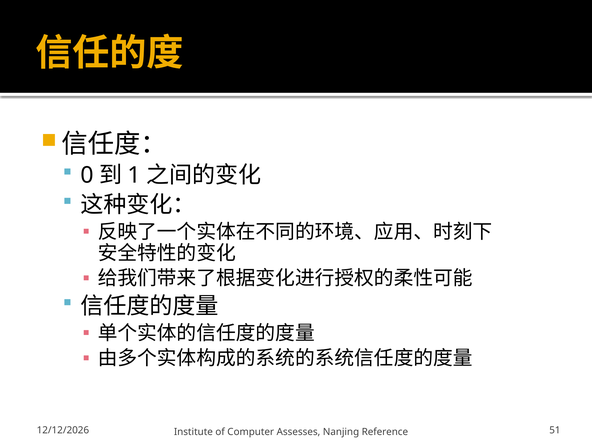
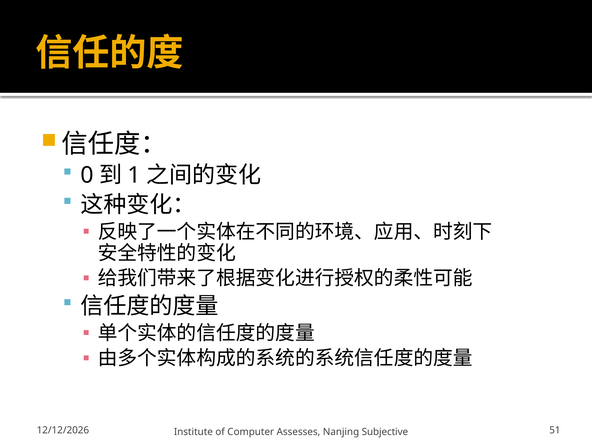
Reference: Reference -> Subjective (385, 432)
